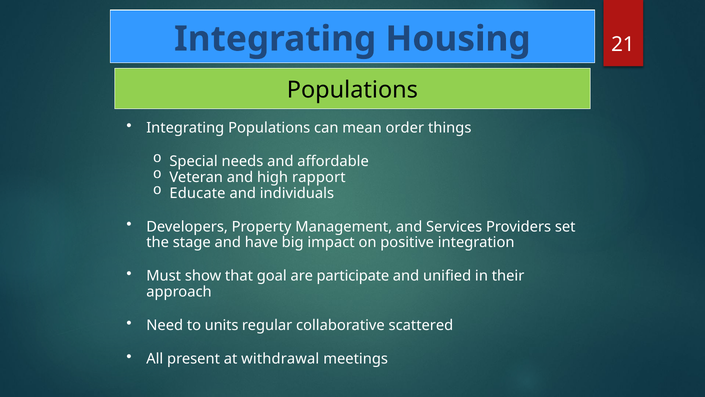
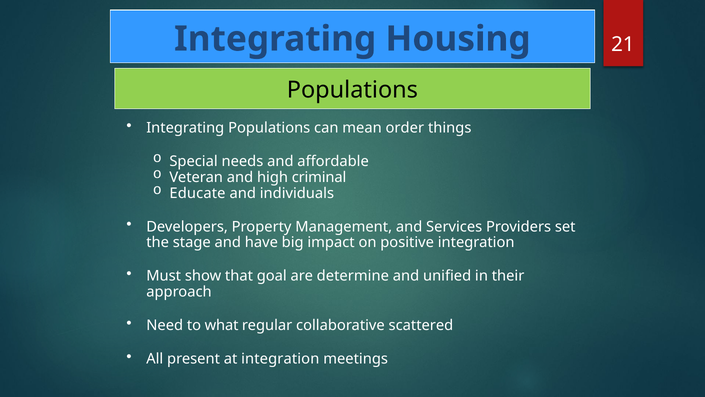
rapport: rapport -> criminal (319, 177)
participate: participate -> determine (353, 276)
units: units -> what (222, 325)
at withdrawal: withdrawal -> integration (280, 359)
